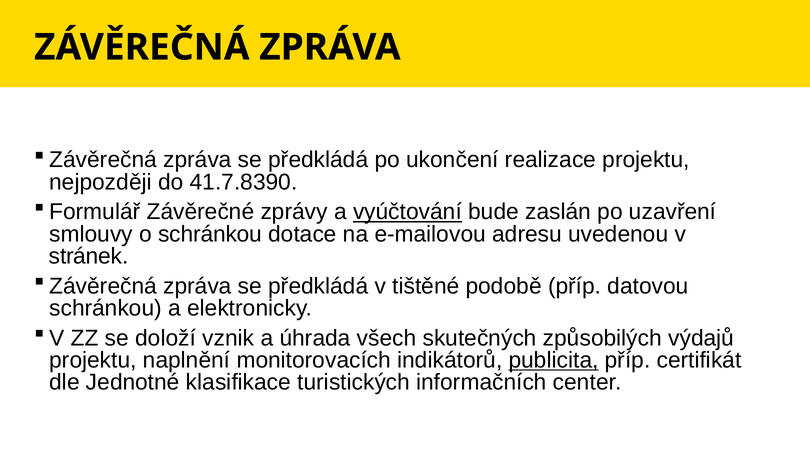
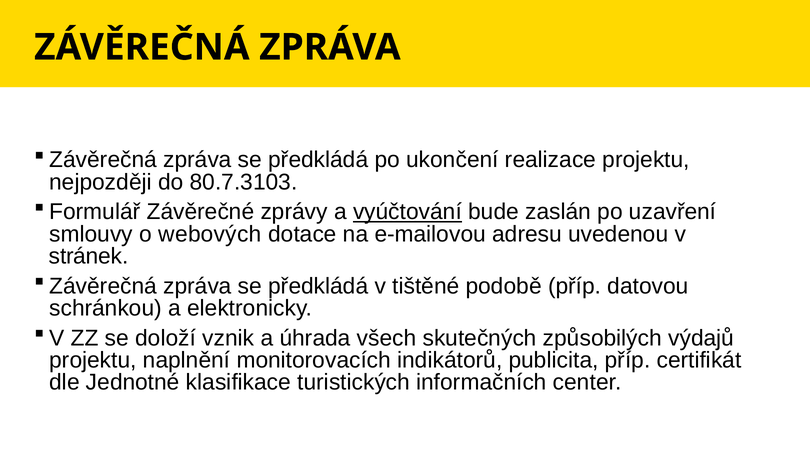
41.7.8390: 41.7.8390 -> 80.7.3103 (244, 182)
o schránkou: schránkou -> webových (210, 234)
publicita underline: present -> none (554, 360)
